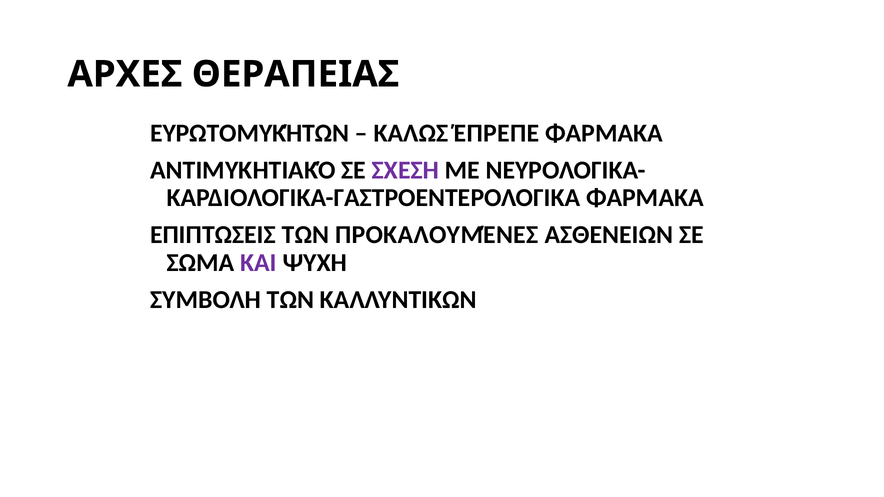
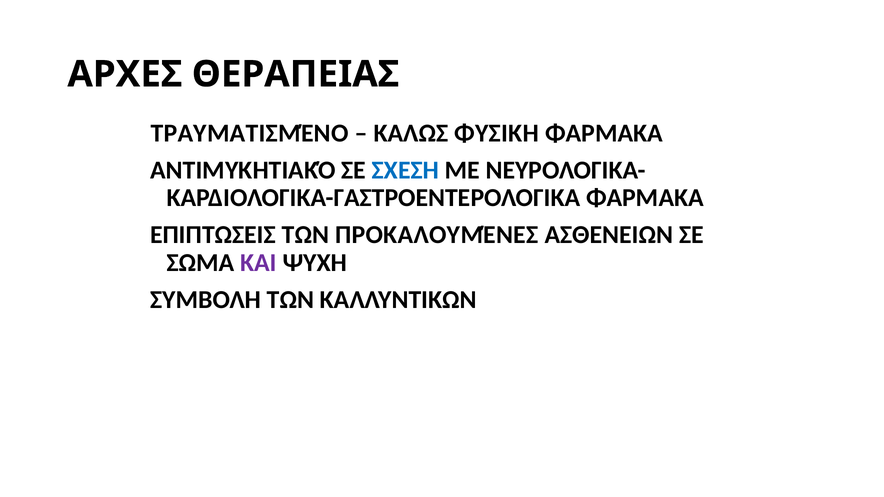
ΕΥΡΩΤΟΜΥΚΉΤΩΝ: ΕΥΡΩΤΟΜΥΚΉΤΩΝ -> ΤΡΑΥΜΑΤΙΣΜΈΝΟ (250, 133)
ΈΠΡΕΠΕ: ΈΠΡΕΠΕ -> ΦΥΣΙΚΗ (497, 133)
ΣΧΕΣΗ colour: purple -> blue (405, 170)
